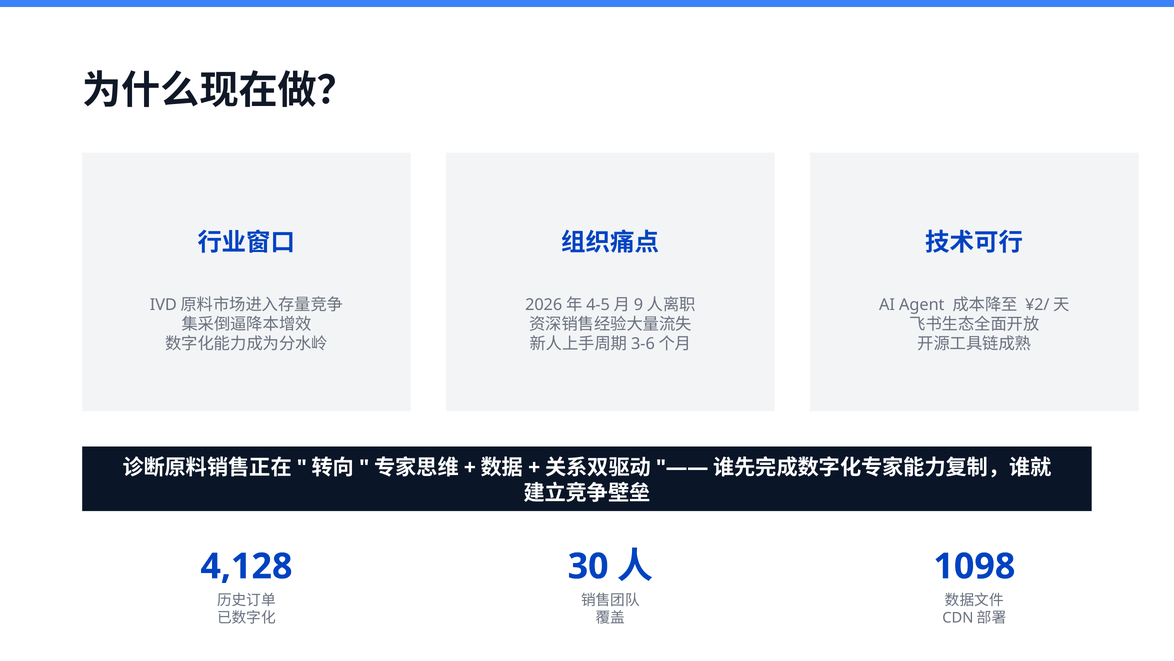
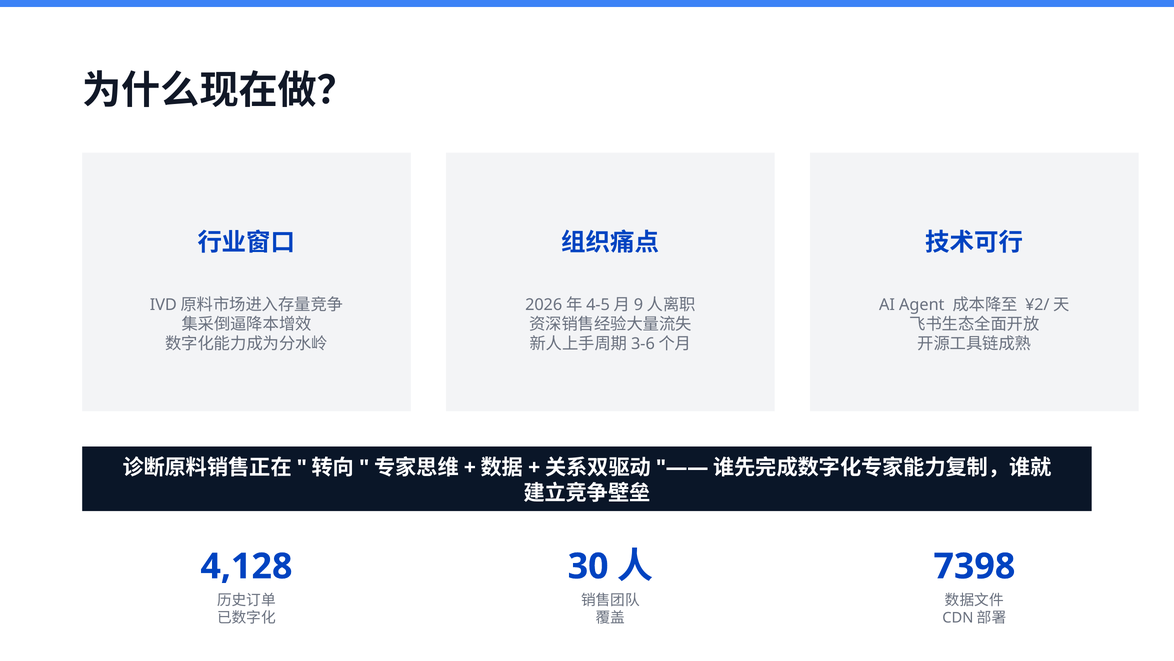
1098: 1098 -> 7398 (974, 566)
